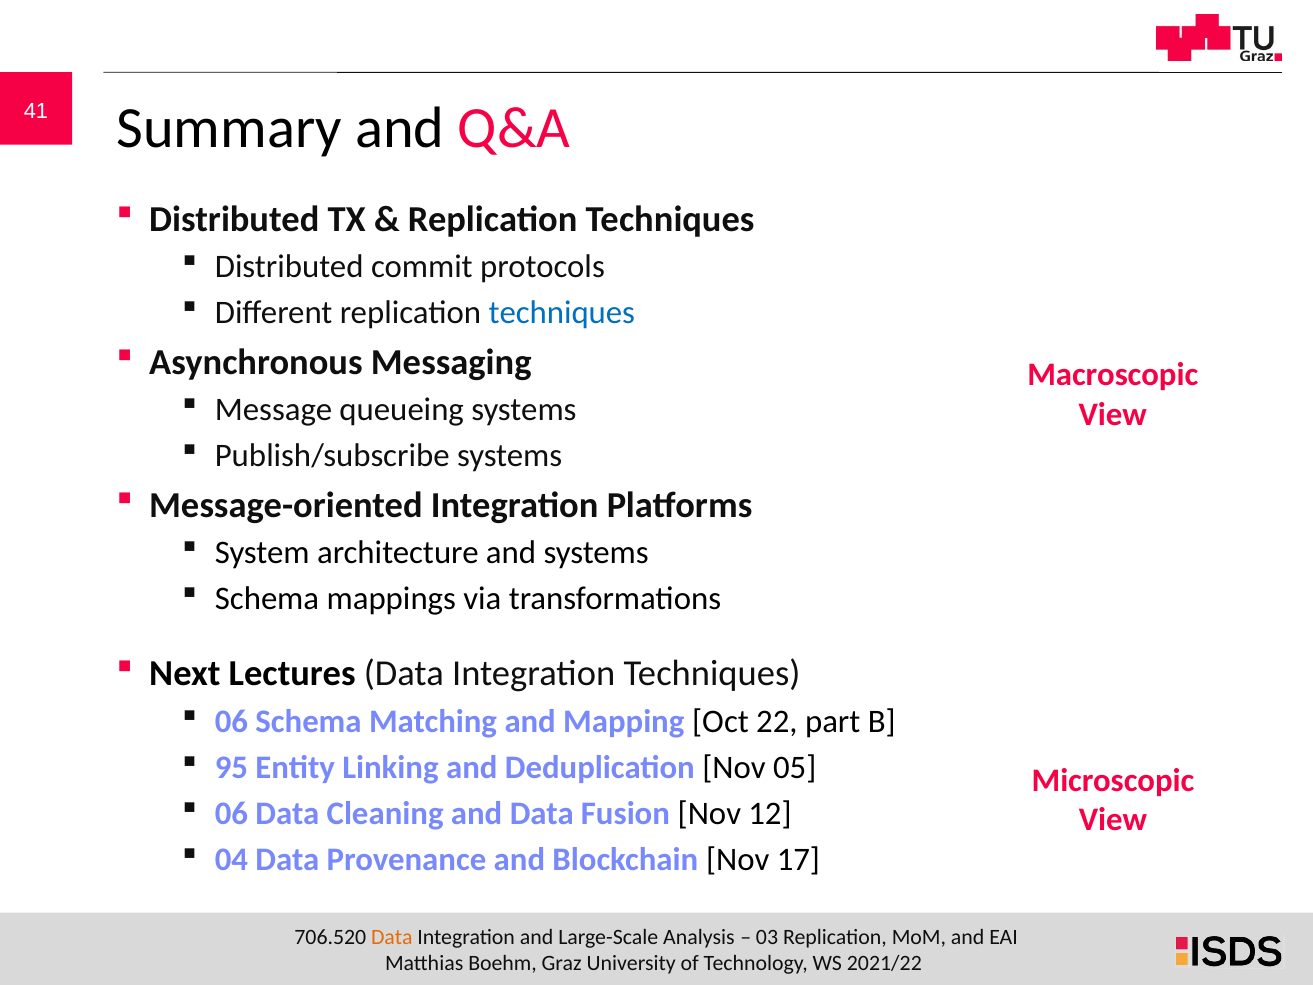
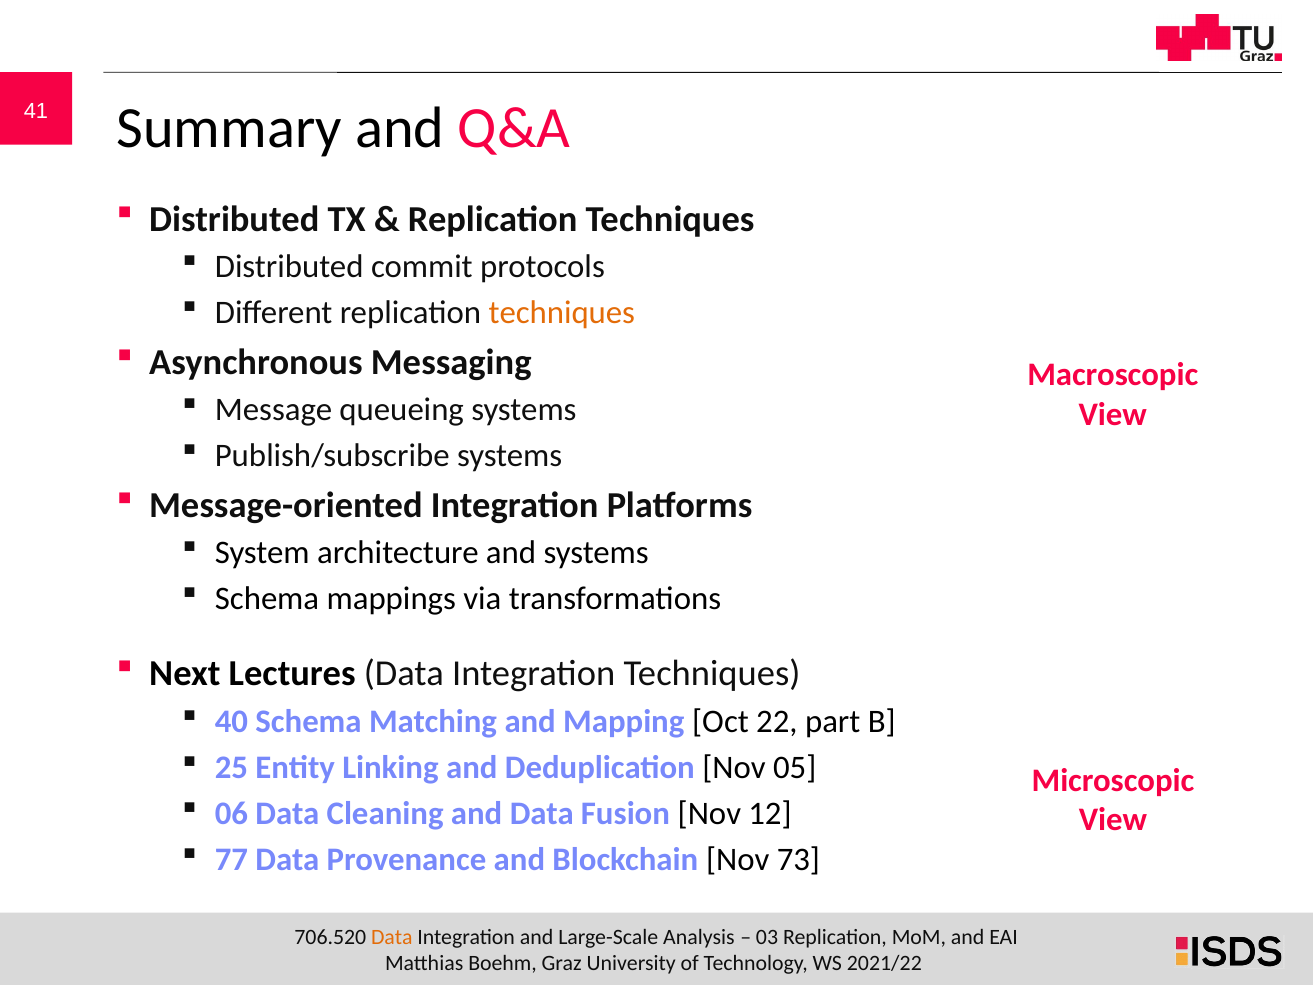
techniques colour: blue -> orange (562, 313)
06: 06 -> 40 (231, 722)
95: 95 -> 25 (231, 767)
04: 04 -> 77 (231, 859)
17: 17 -> 73 (798, 859)
